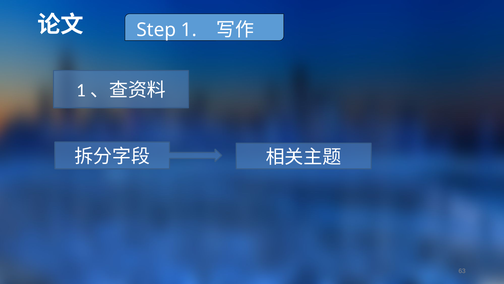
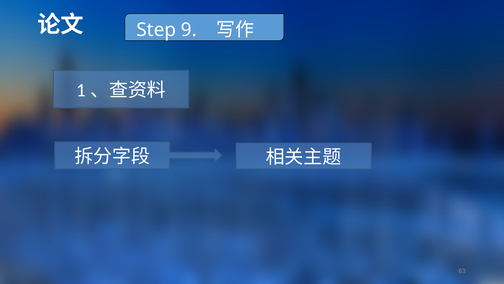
1: 1 -> 9 (189, 30)
